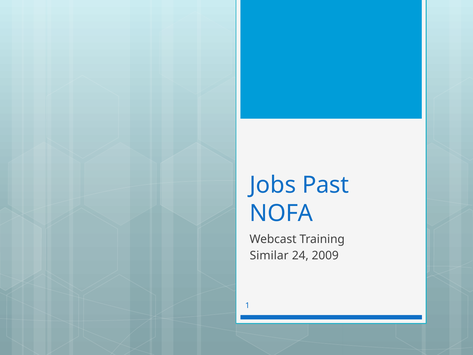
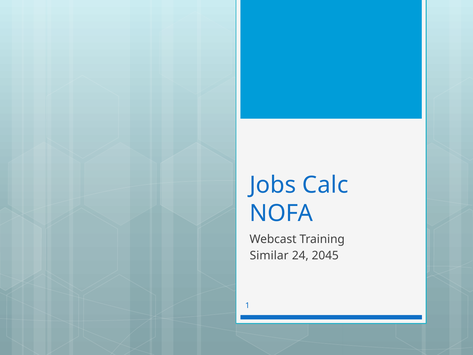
Past: Past -> Calc (325, 185)
2009: 2009 -> 2045 (325, 256)
